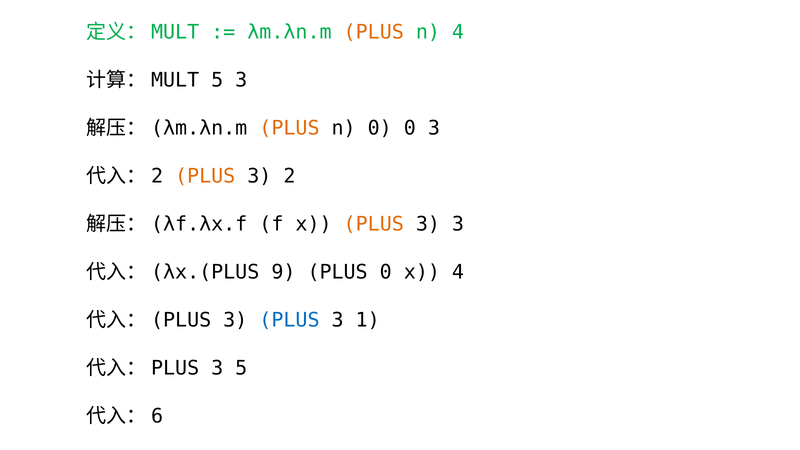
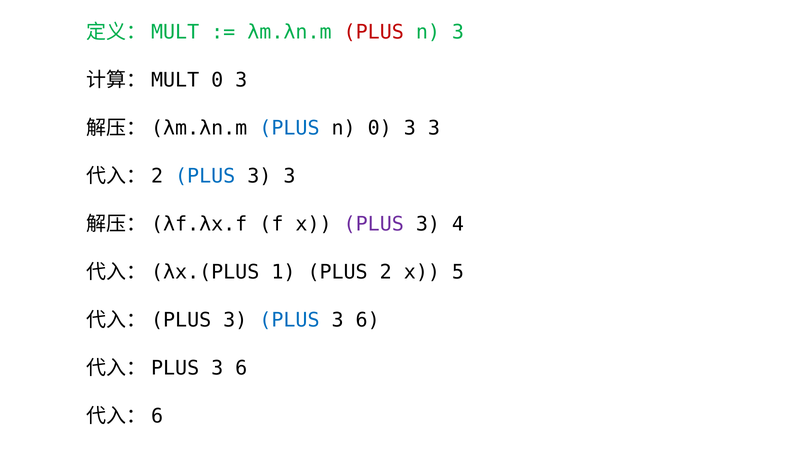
PLUS colour: orange -> red (374, 32)
n 4: 4 -> 3 (458, 32)
5: 5 -> 0 (217, 80)
PLUS colour: orange -> blue (289, 128)
n 0 0: 0 -> 3 (410, 128)
PLUS colour: orange -> blue (205, 176)
2: 2 -> 3 (289, 176)
PLUS colour: orange -> purple (374, 224)
3 3: 3 -> 4 (458, 224)
9: 9 -> 1 (283, 272)
PLUS 0: 0 -> 2 (386, 272)
x 4: 4 -> 5 (458, 272)
1: 1 -> 6 (368, 320)
5: 5 -> 6 (241, 368)
